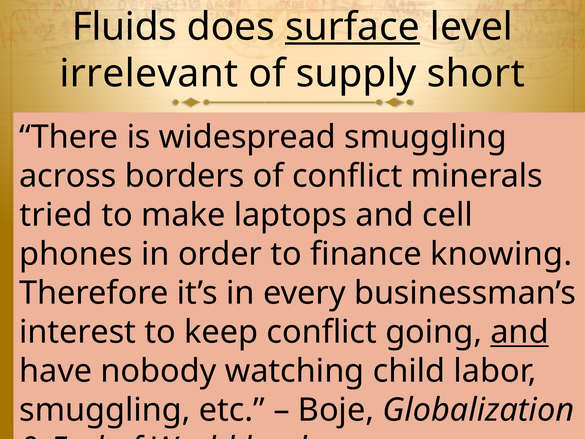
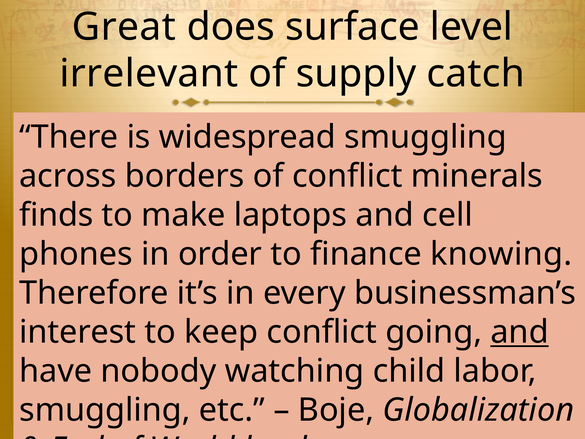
Fluids: Fluids -> Great (124, 27)
surface underline: present -> none (352, 27)
short: short -> catch (476, 74)
tried: tried -> finds (56, 215)
